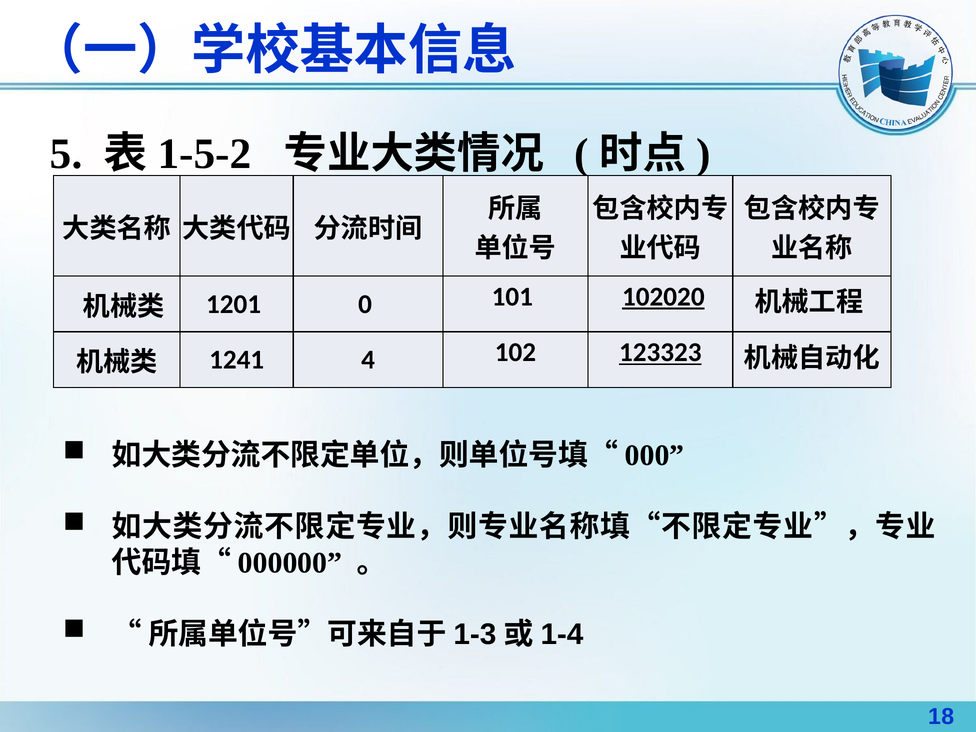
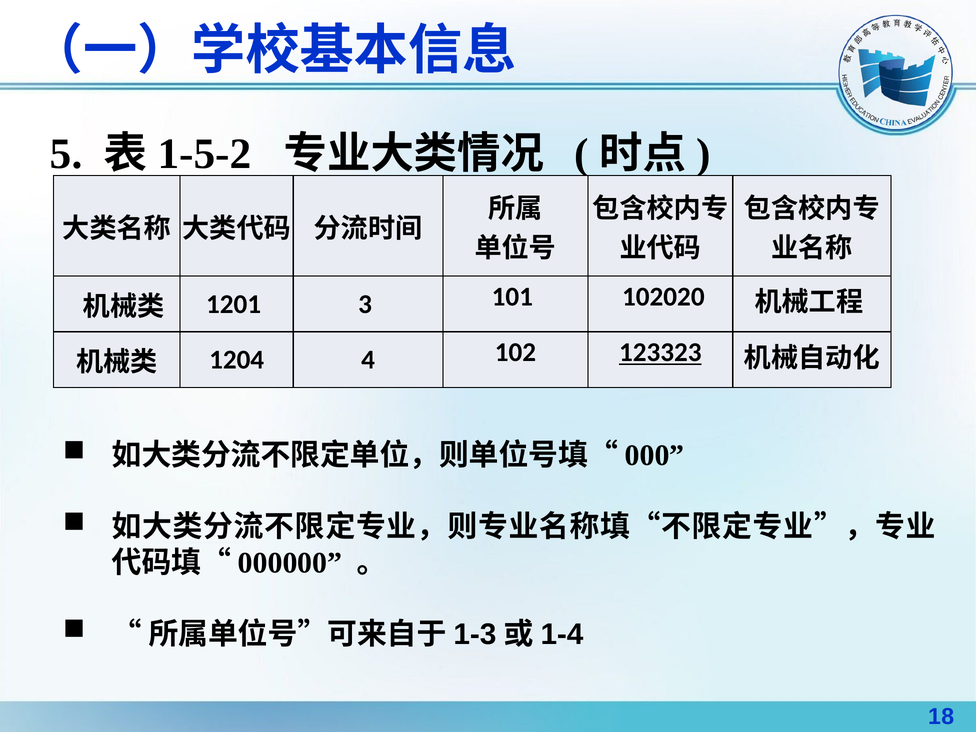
0: 0 -> 3 (365, 304)
102020 underline: present -> none (663, 297)
1241: 1241 -> 1204 (237, 360)
